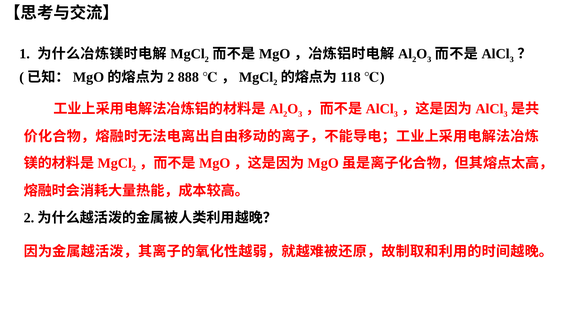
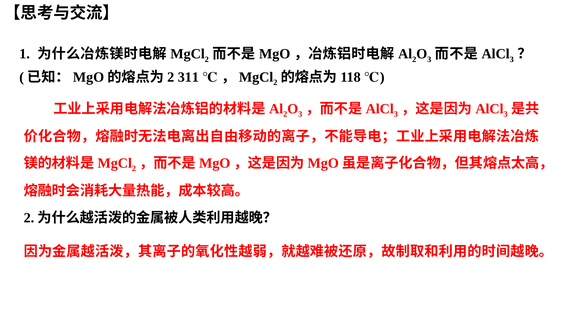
888: 888 -> 311 (188, 77)
